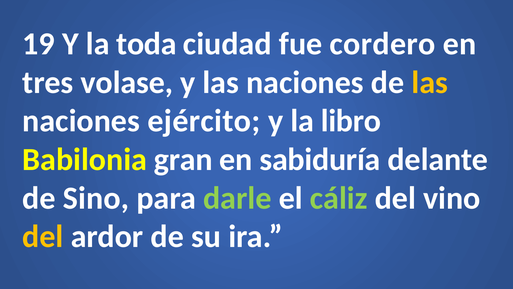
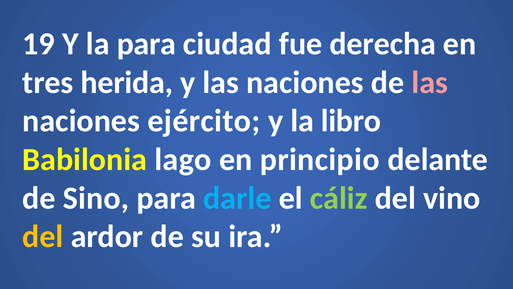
la toda: toda -> para (146, 44)
cordero: cordero -> derecha (383, 44)
volase: volase -> herida (127, 82)
las colour: yellow -> pink (430, 82)
gran: gran -> lago (183, 159)
sabiduría: sabiduría -> principio (320, 159)
darle colour: light green -> light blue (237, 198)
